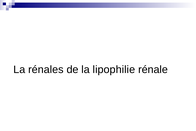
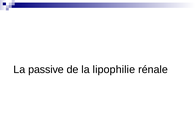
rénales: rénales -> passive (46, 69)
